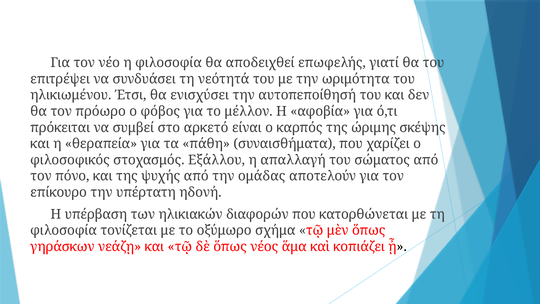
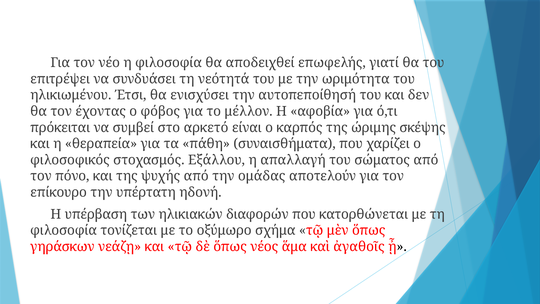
πρόωρο: πρόωρο -> έχοντας (101, 111)
κοπιάζει: κοπιάζει -> ἀγαθοῖς (359, 246)
